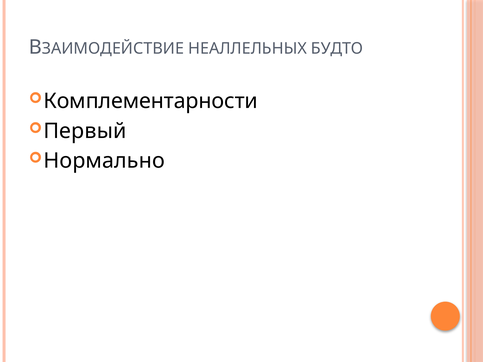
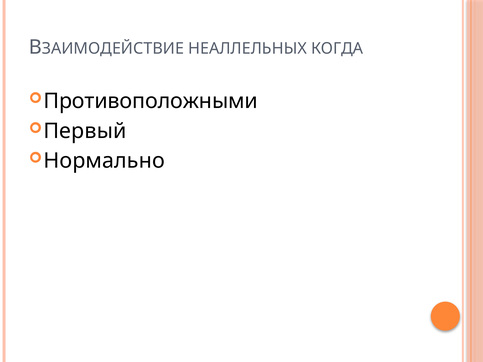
БУДТО: БУДТО -> КОГДА (337, 49)
Комплементарности: Комплементарности -> Противоположными (151, 101)
